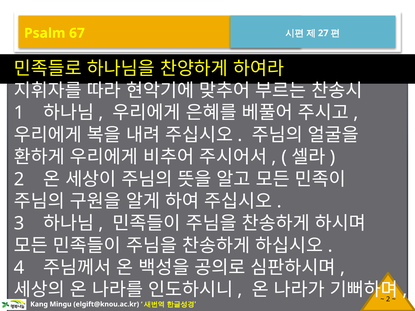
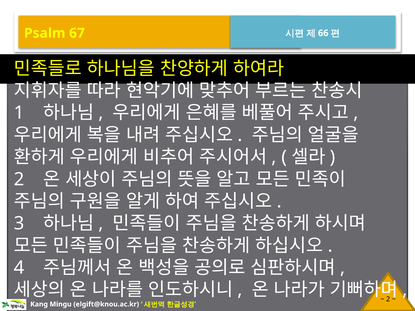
27: 27 -> 66 (323, 33)
